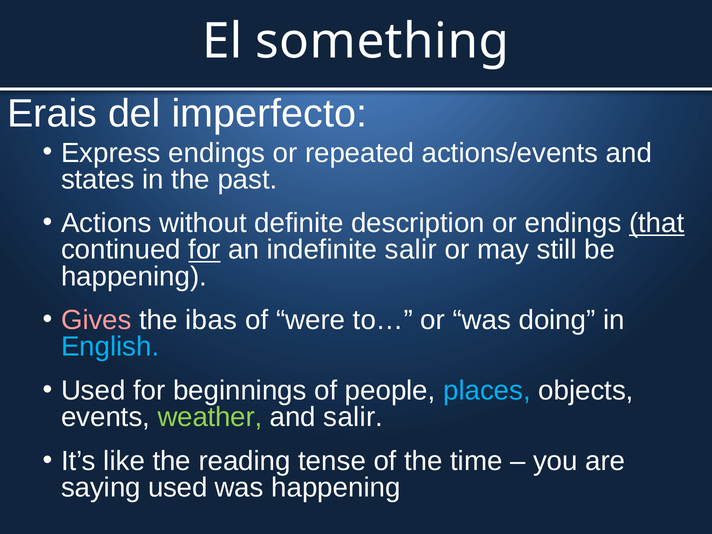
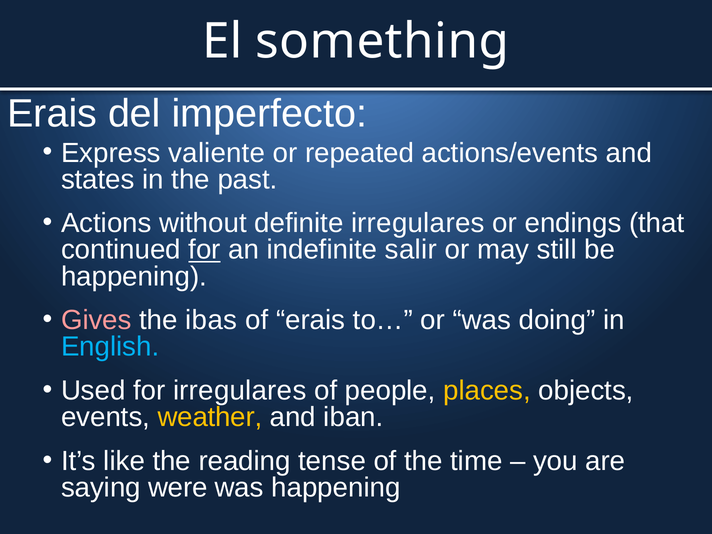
Express endings: endings -> valiente (217, 153)
definite description: description -> irregulares (418, 223)
that underline: present -> none (657, 223)
of were: were -> erais (311, 320)
for beginnings: beginnings -> irregulares (240, 391)
places colour: light blue -> yellow (487, 391)
weather colour: light green -> yellow (210, 417)
and salir: salir -> iban (353, 417)
saying used: used -> were (178, 488)
